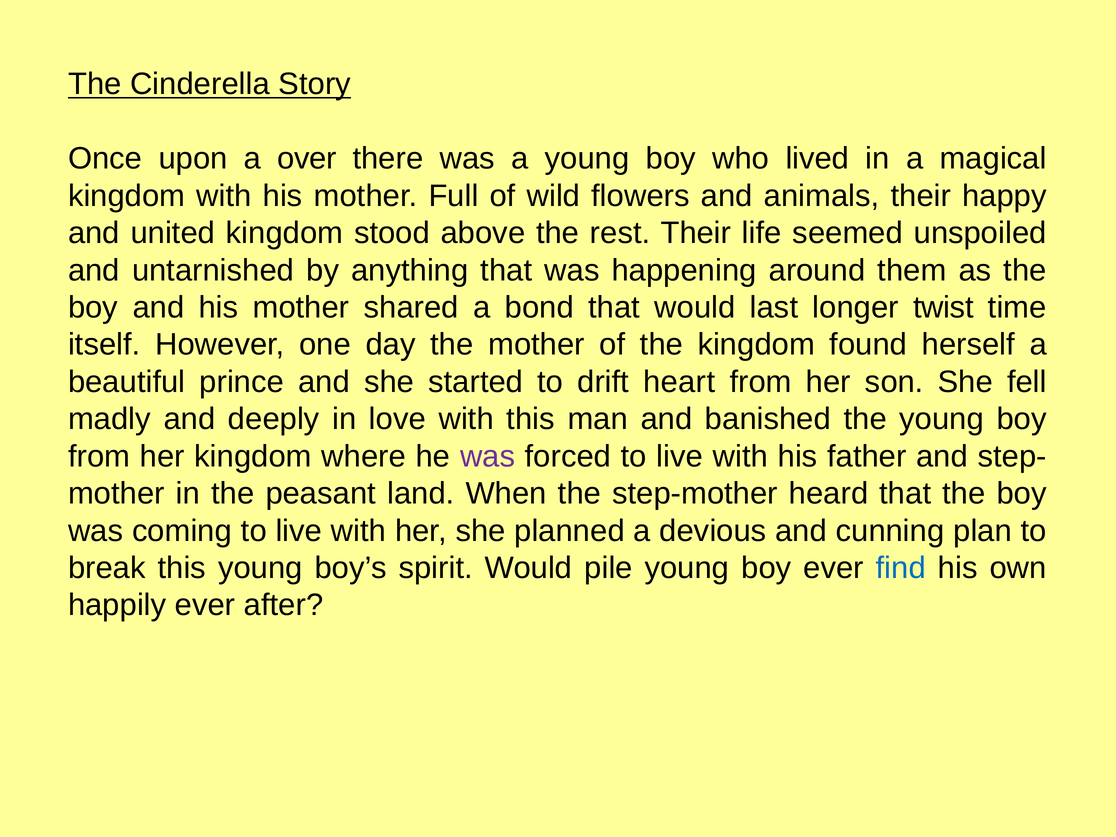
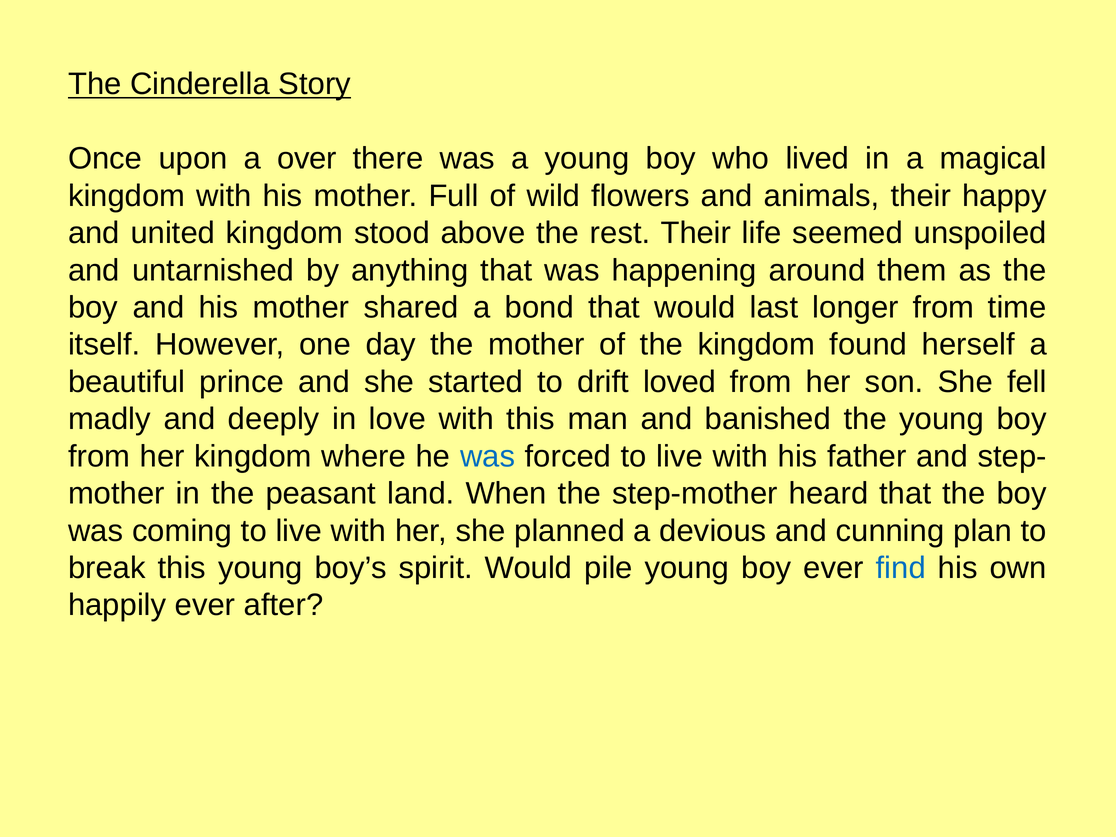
longer twist: twist -> from (943, 308)
heart: heart -> loved (680, 382)
was colour: purple -> blue (488, 456)
